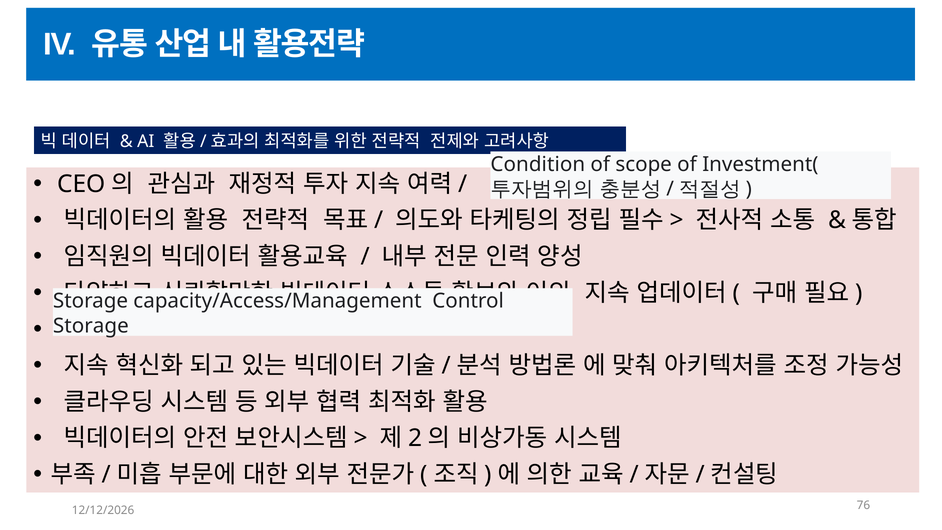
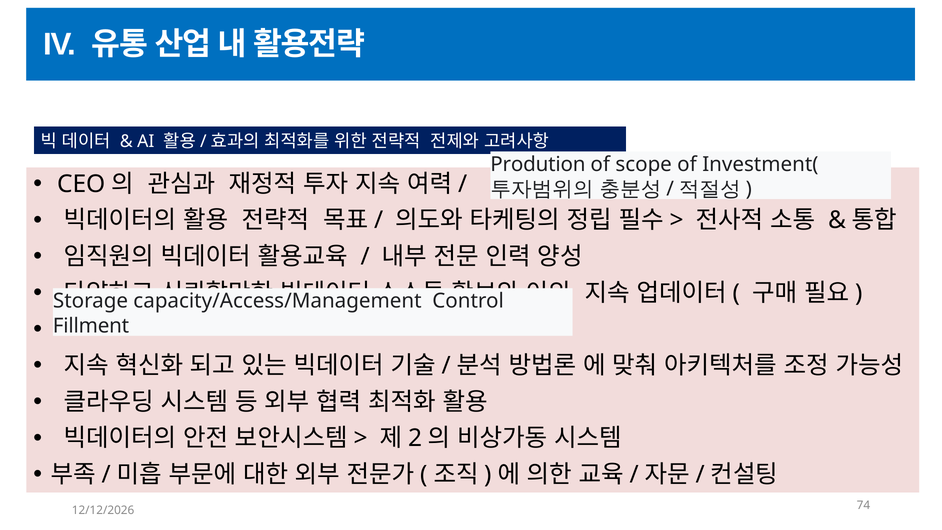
Condition: Condition -> Prodution (538, 164)
Storage: Storage -> Fillment (91, 326)
76: 76 -> 74 (863, 505)
